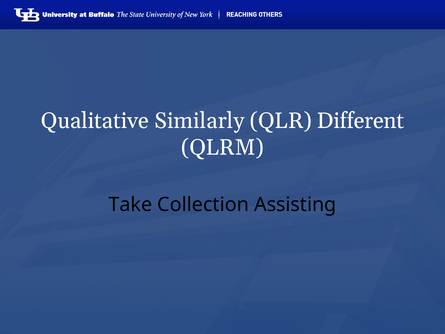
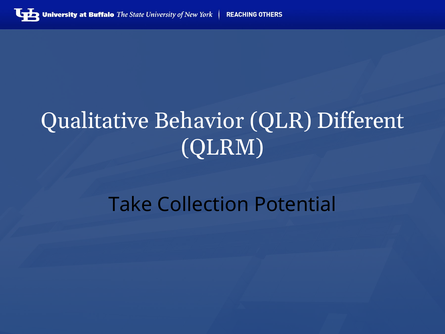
Similarly: Similarly -> Behavior (199, 121)
Assisting: Assisting -> Potential (295, 205)
